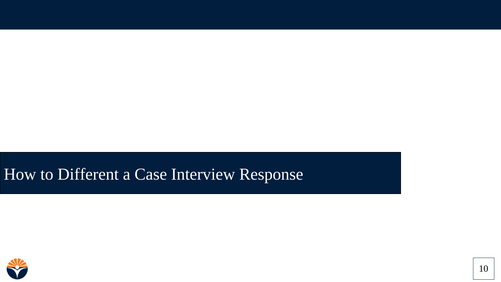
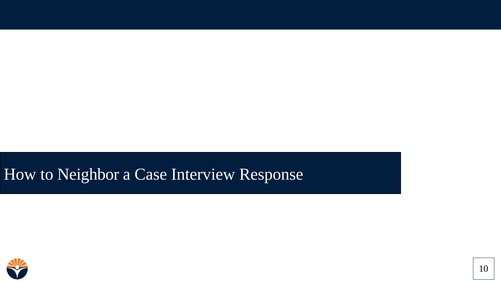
Different: Different -> Neighbor (88, 174)
